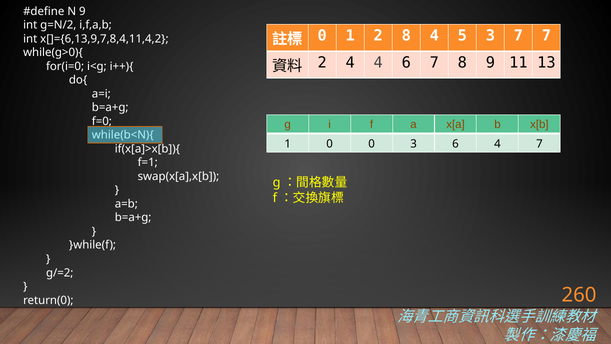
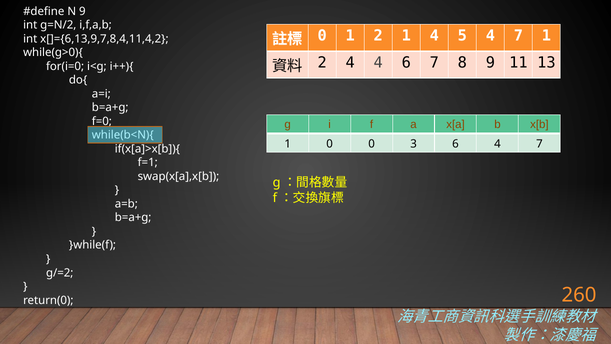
2 8: 8 -> 1 (406, 36)
5 3: 3 -> 4 (490, 36)
7 7: 7 -> 1 (546, 36)
